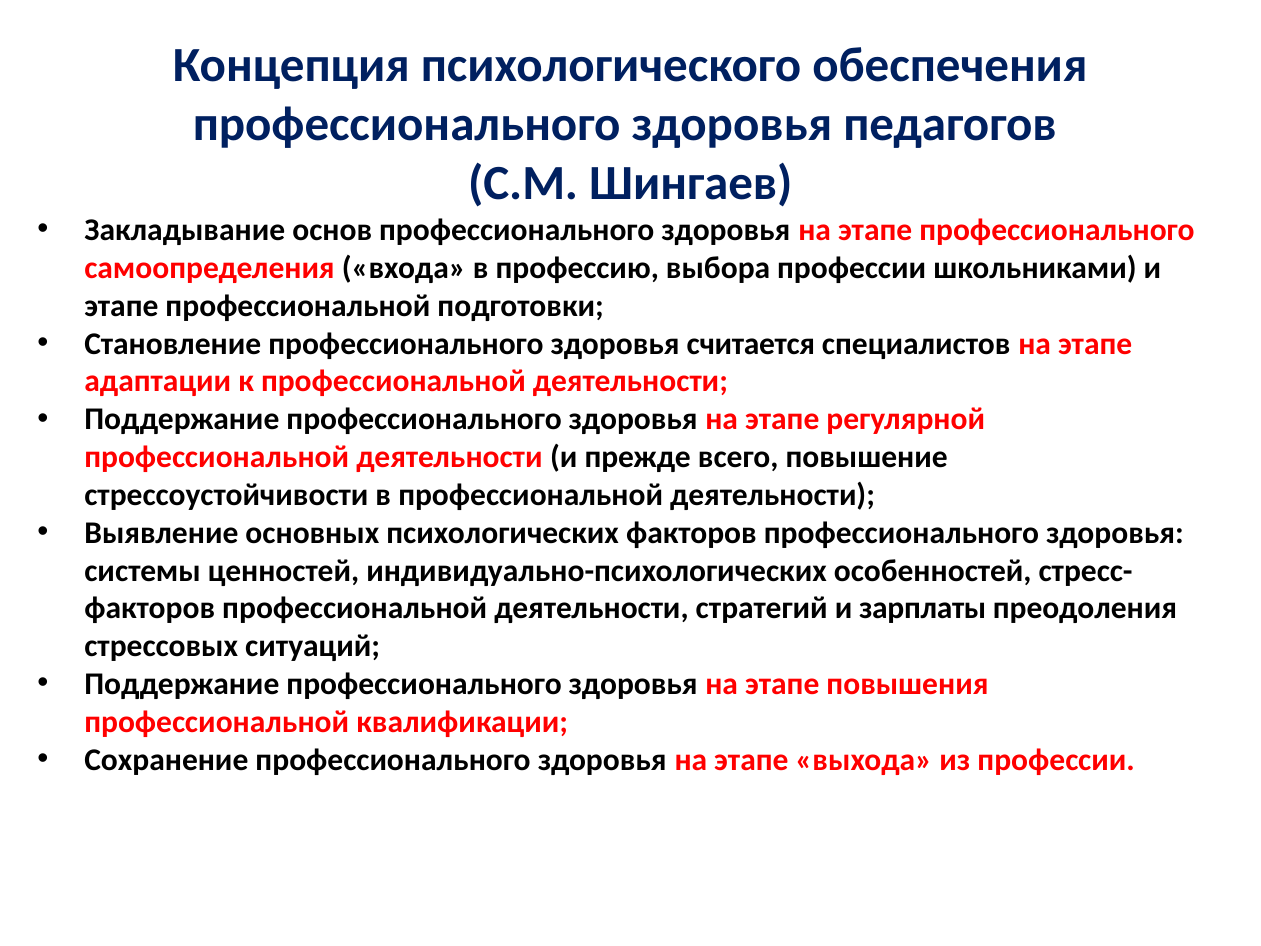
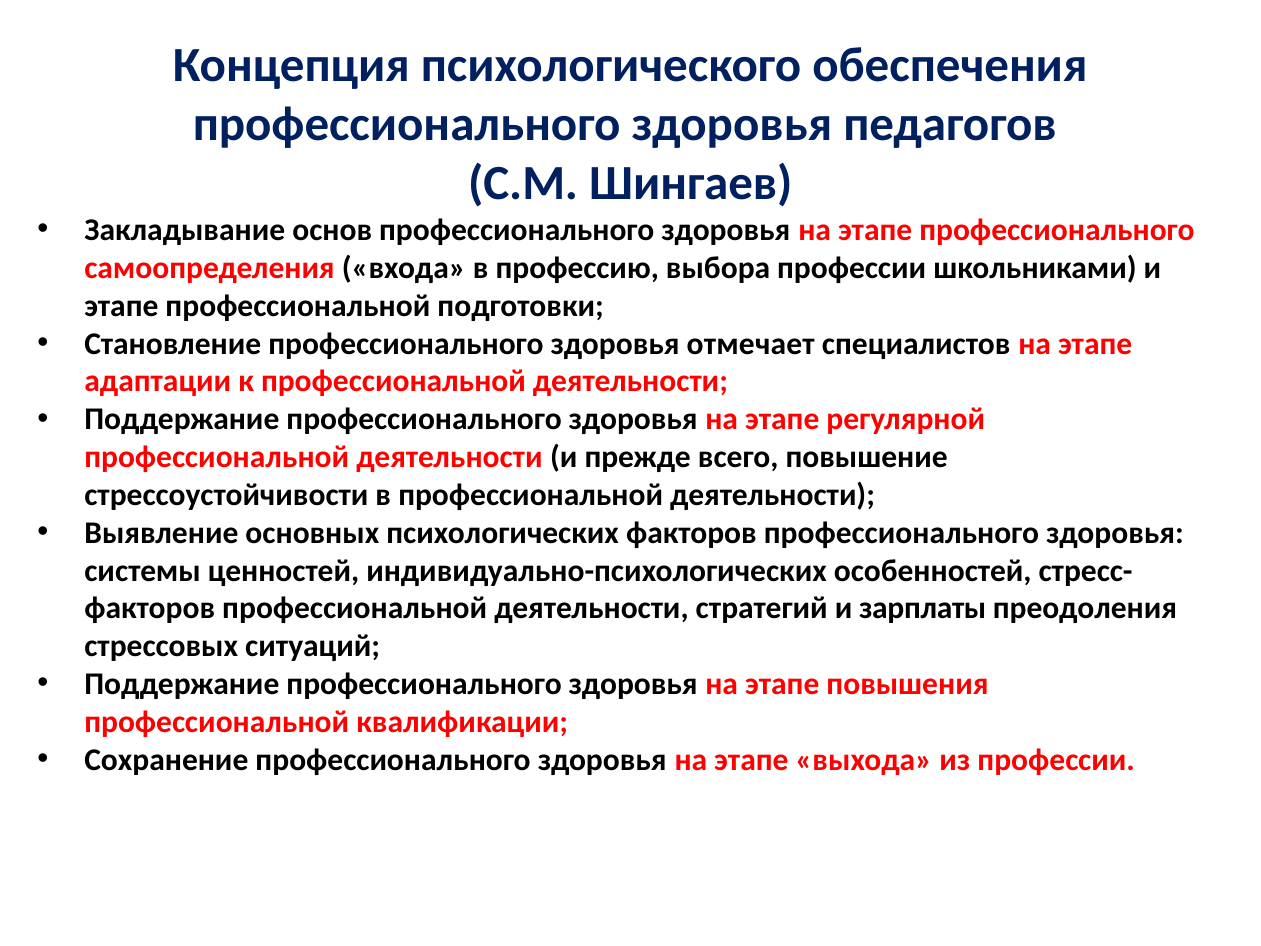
считается: считается -> отмечает (751, 344)
